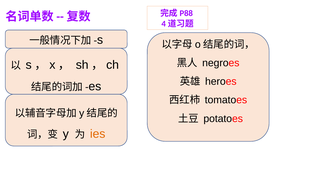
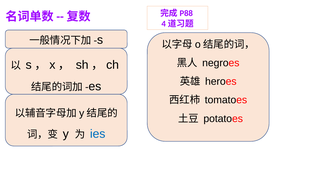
ies colour: orange -> blue (98, 134)
